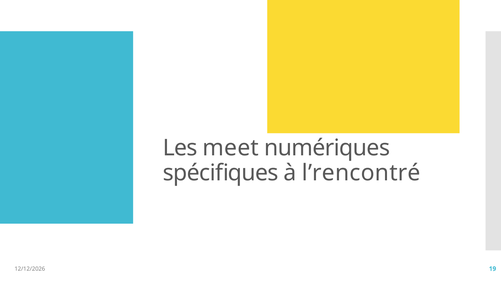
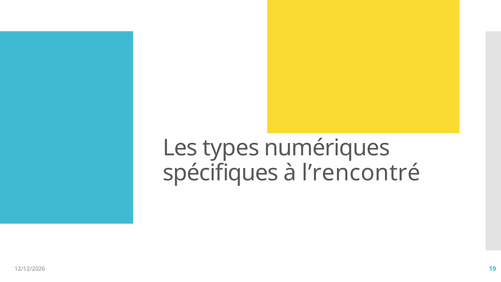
meet: meet -> types (231, 148)
